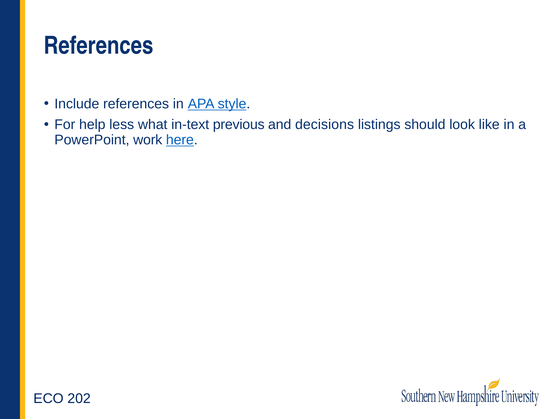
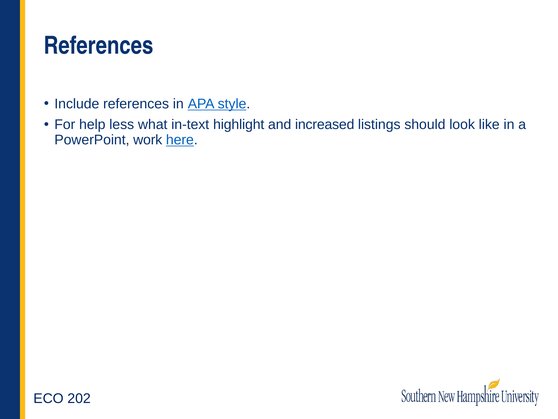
previous: previous -> highlight (239, 125)
decisions: decisions -> increased (325, 125)
